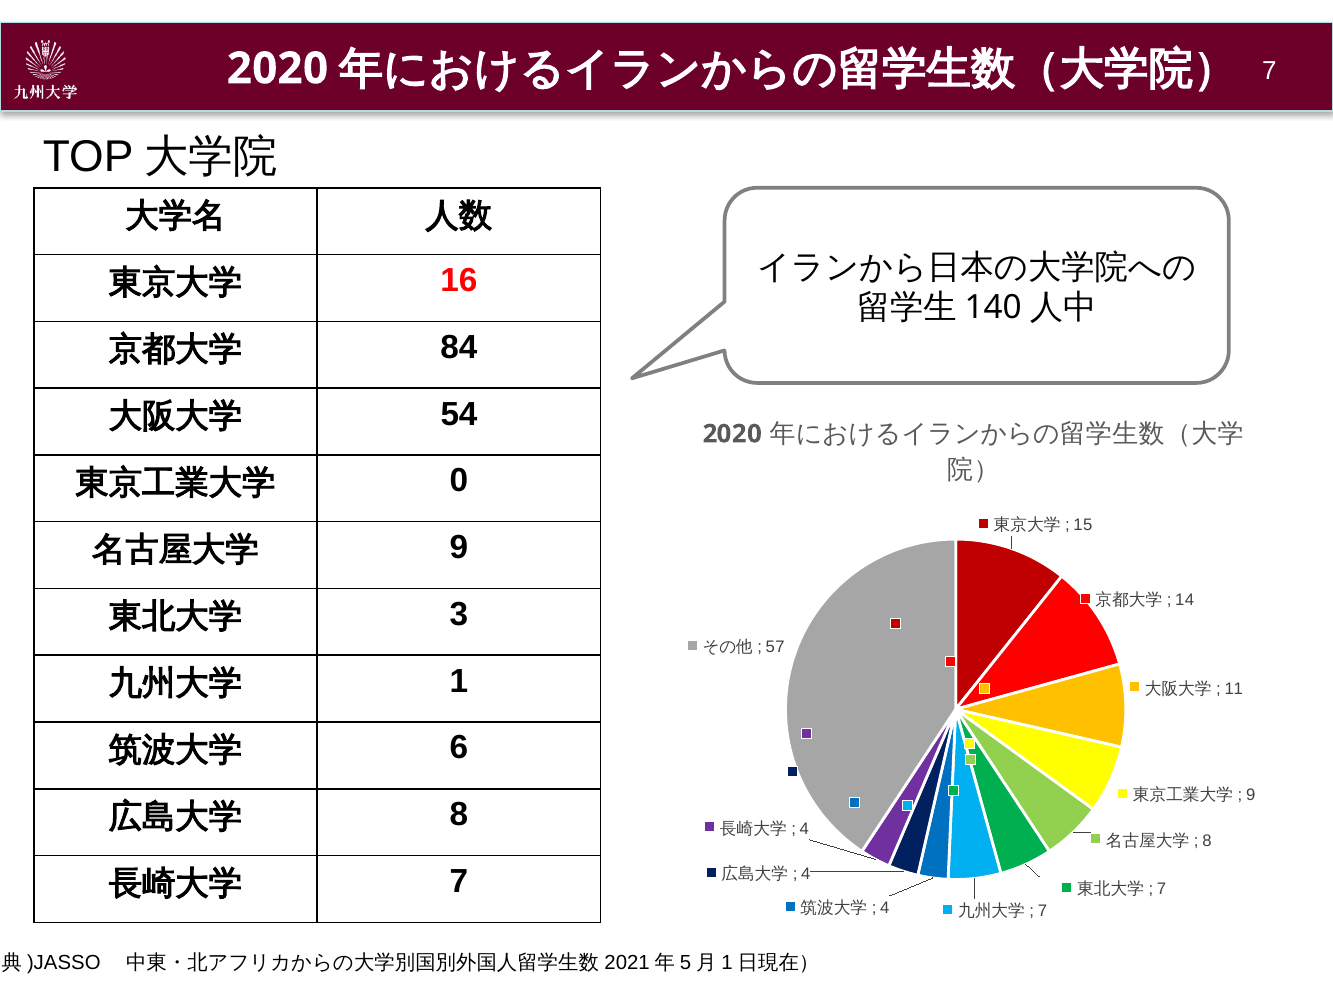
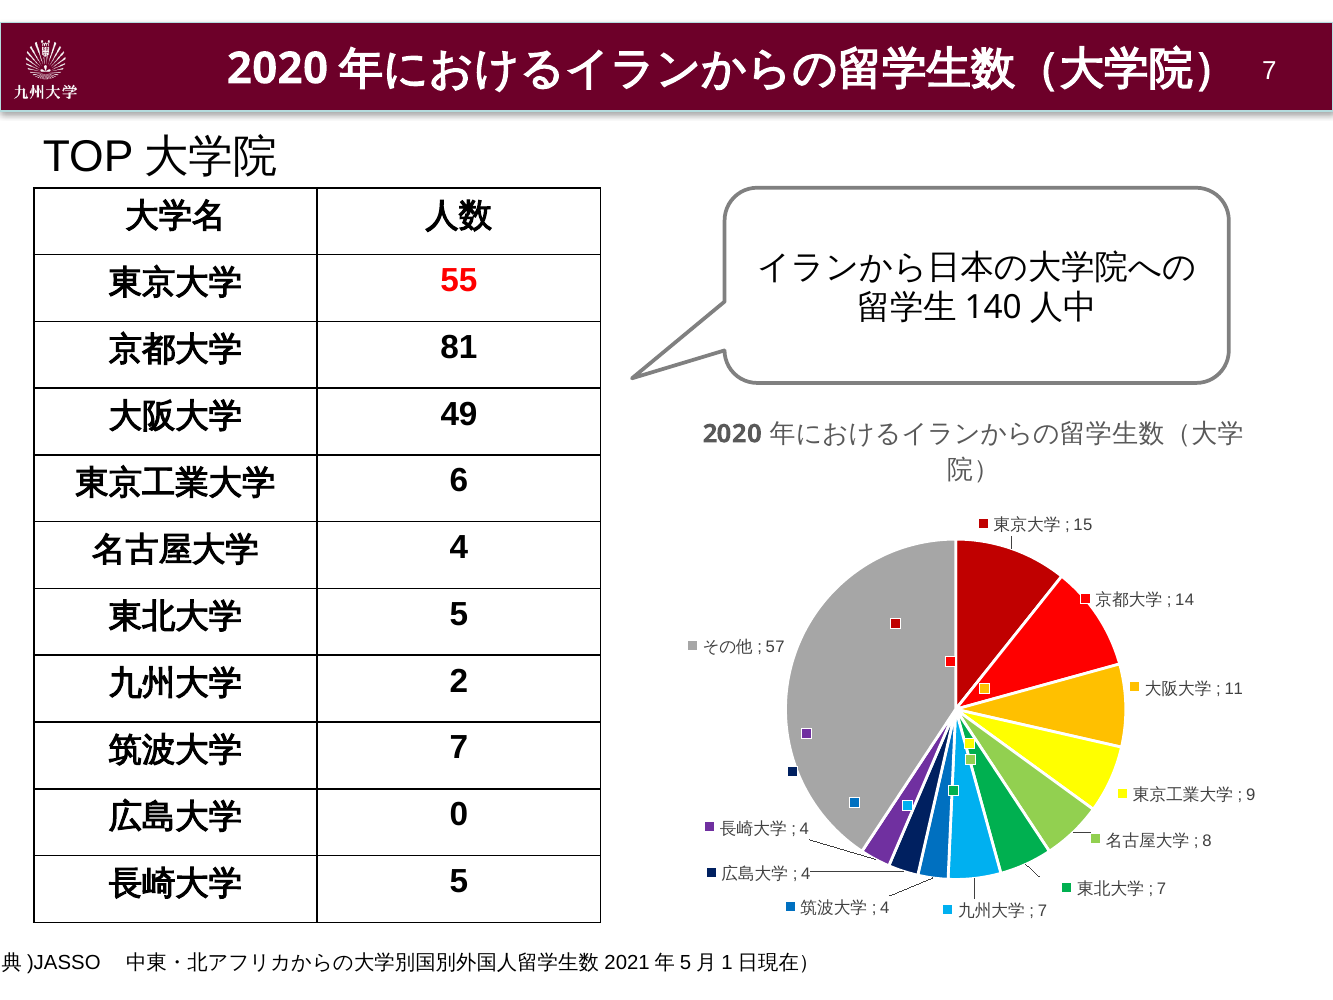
16: 16 -> 55 (459, 280)
84: 84 -> 81 (459, 347)
54: 54 -> 49 (459, 414)
0: 0 -> 6 (459, 481)
9: 9 -> 4 (459, 547)
3: 3 -> 5 (459, 614)
1: 1 -> 2 (459, 681)
6: 6 -> 7 (459, 748)
8: 8 -> 0 (459, 814)
7: 7 -> 5 (459, 881)
